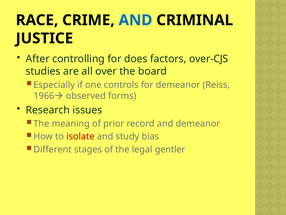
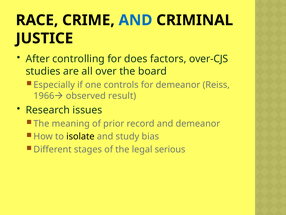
forms: forms -> result (122, 96)
isolate colour: red -> black (80, 136)
gentler: gentler -> serious (170, 149)
